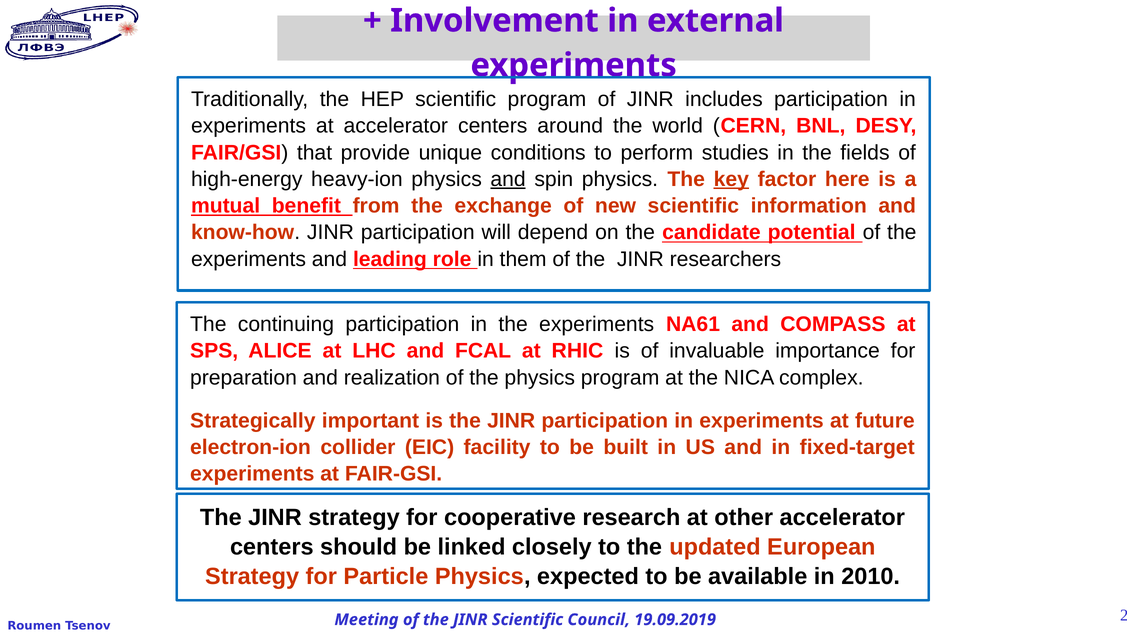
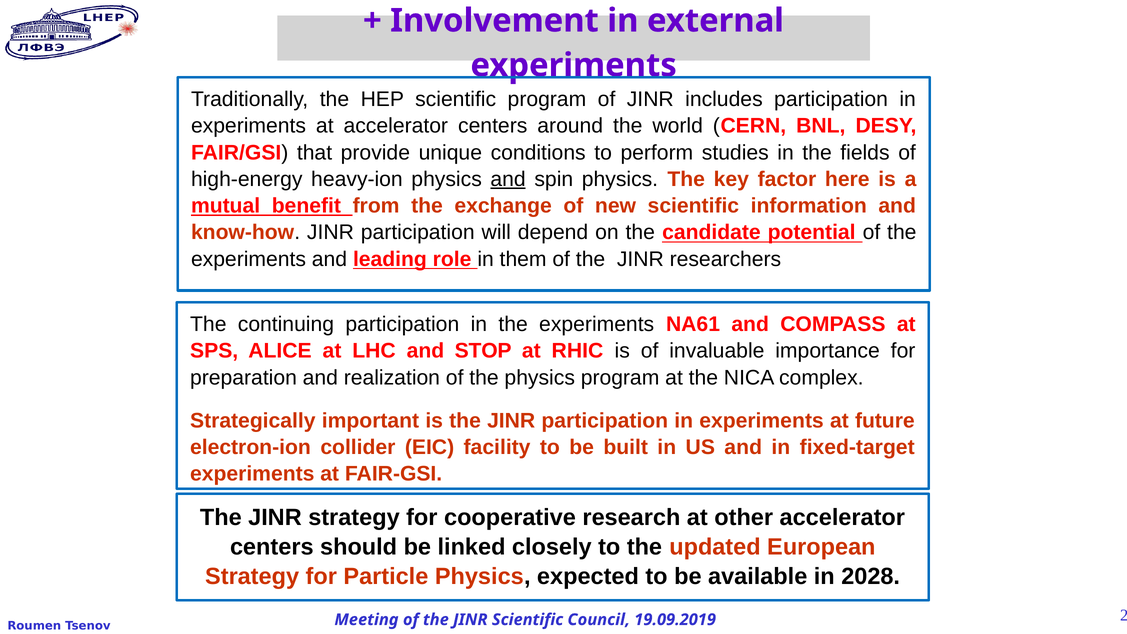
key underline: present -> none (731, 179)
FCAL: FCAL -> STOP (483, 351)
2010: 2010 -> 2028 (871, 577)
